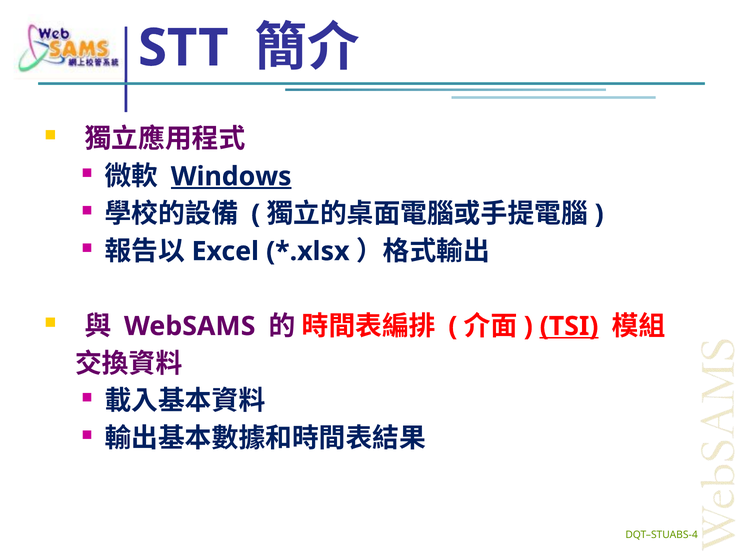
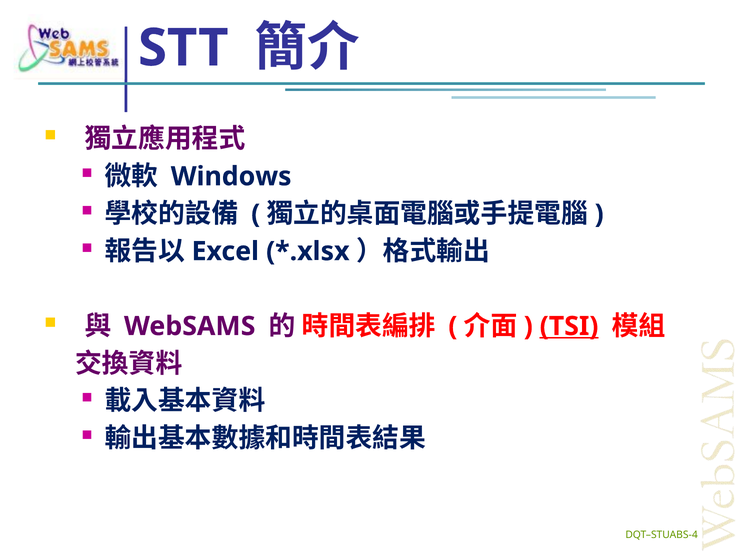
Windows underline: present -> none (231, 176)
